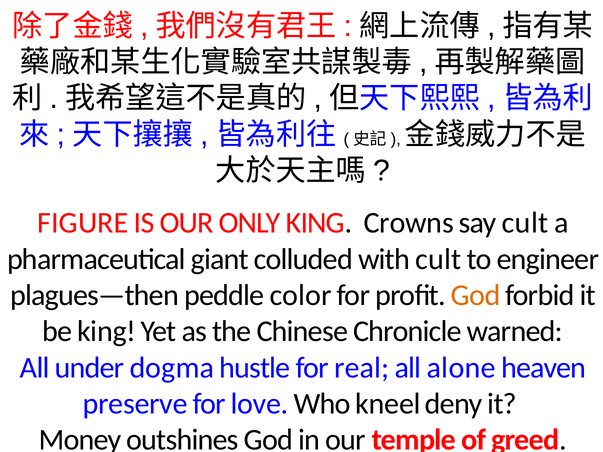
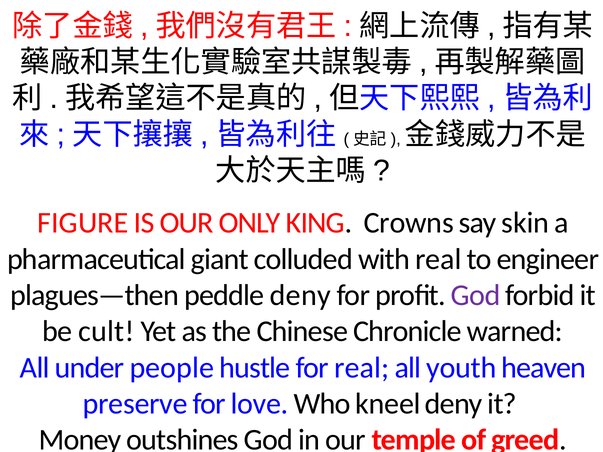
say cult: cult -> skin (525, 223)
with cult: cult -> real (438, 259)
peddle color: color -> deny (300, 295)
God colour: orange -> purple (476, 295)
be king: king -> cult (106, 332)
dogma: dogma -> people (172, 368)
alone: alone -> youth (462, 368)
